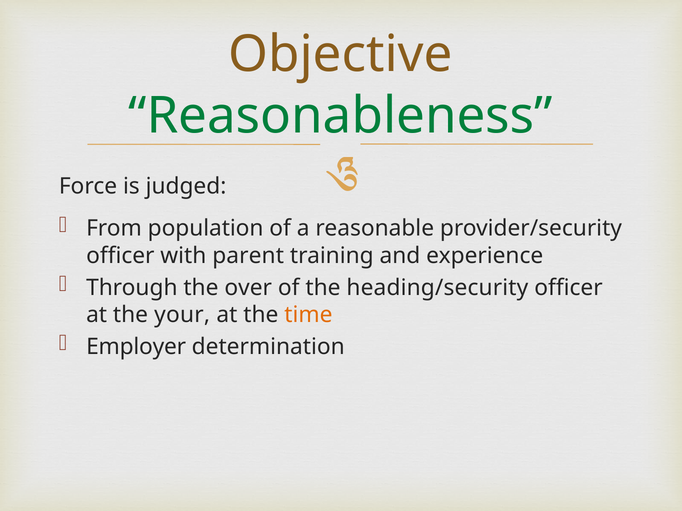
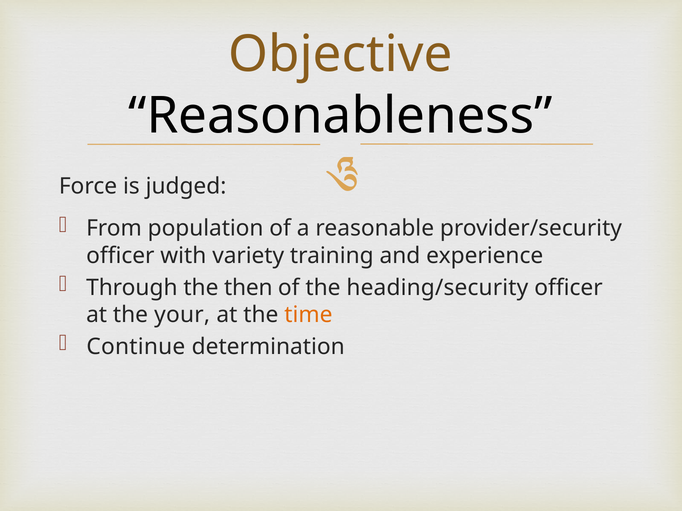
Reasonableness colour: green -> black (341, 116)
parent: parent -> variety (248, 256)
over: over -> then (248, 288)
Employer: Employer -> Continue (136, 347)
